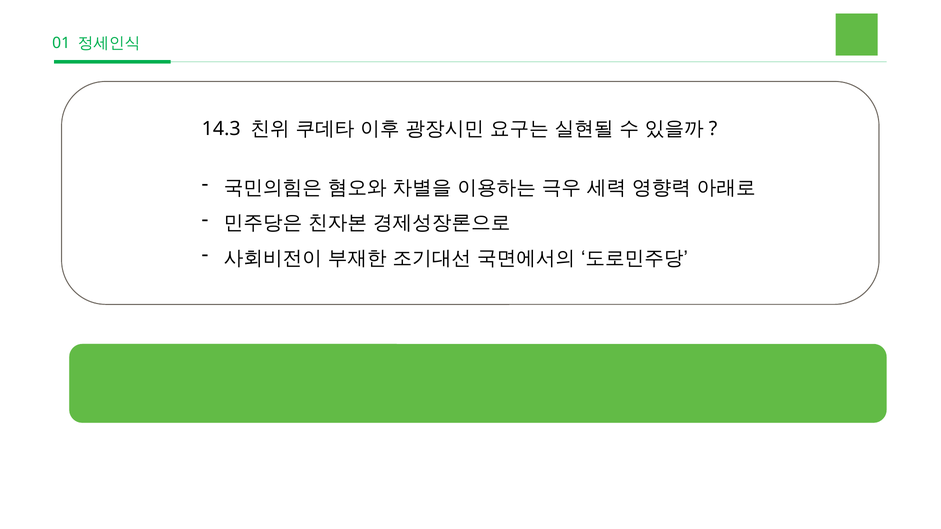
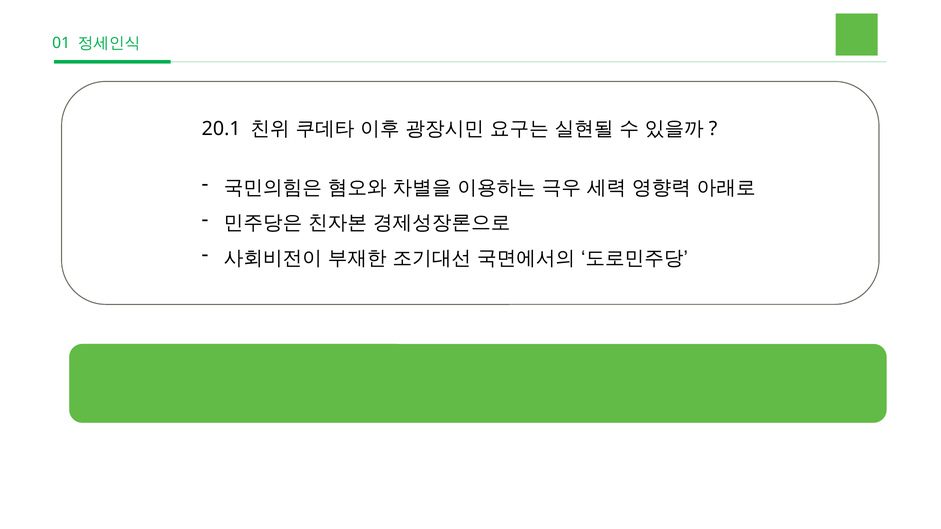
14.3: 14.3 -> 20.1 (221, 129)
